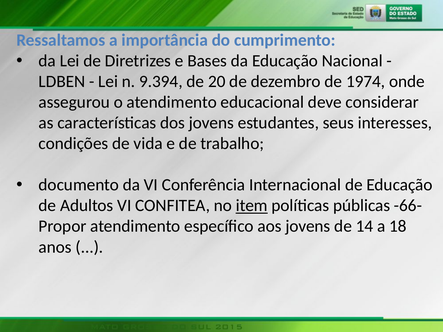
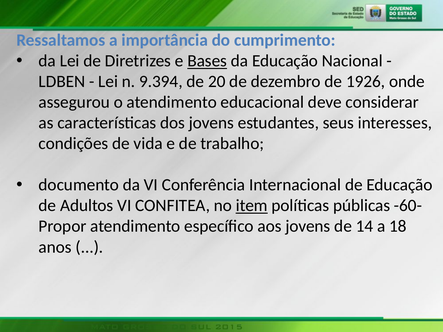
Bases underline: none -> present (207, 61)
1974: 1974 -> 1926 (366, 82)
-66-: -66- -> -60- (408, 206)
